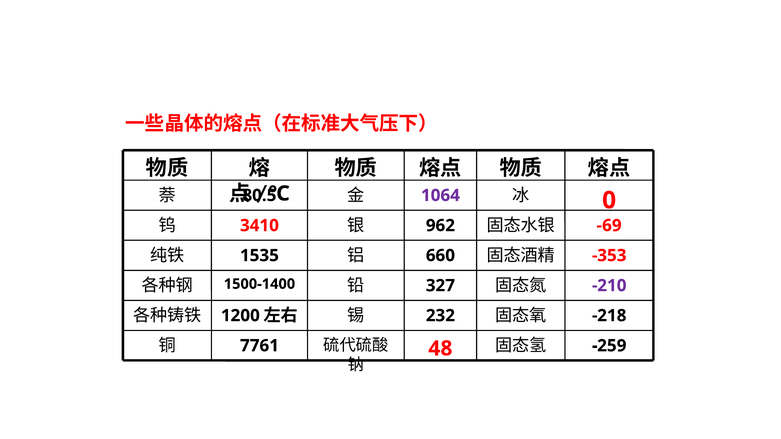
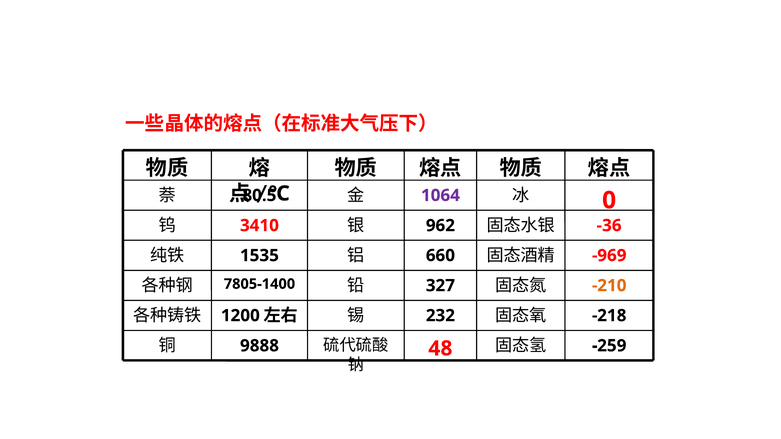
-69: -69 -> -36 (609, 226)
-353: -353 -> -969 (609, 256)
1500-1400: 1500-1400 -> 7805-1400 (259, 284)
-210 colour: purple -> orange (609, 286)
7761: 7761 -> 9888 (259, 346)
